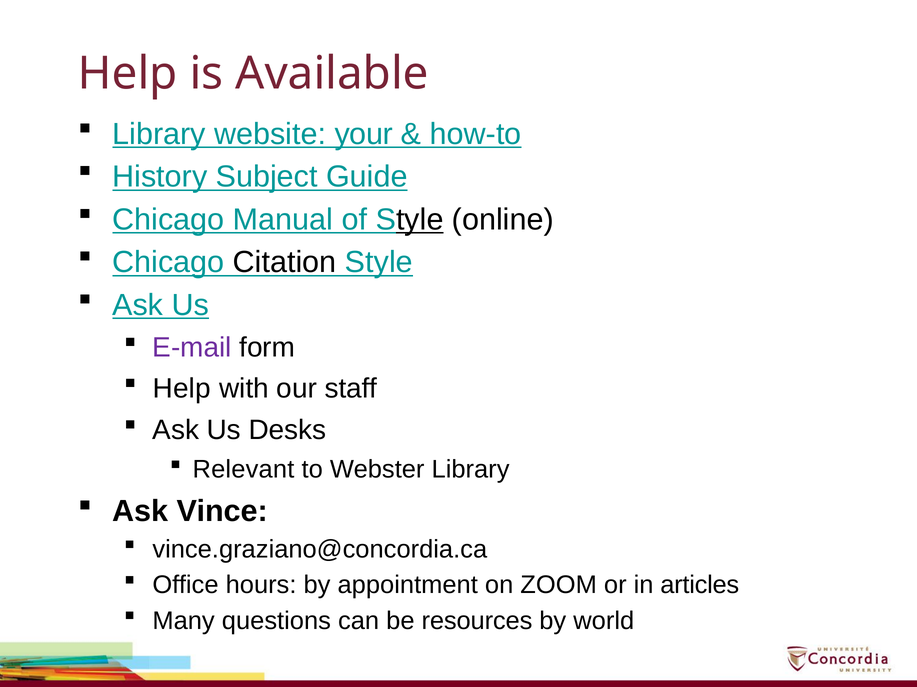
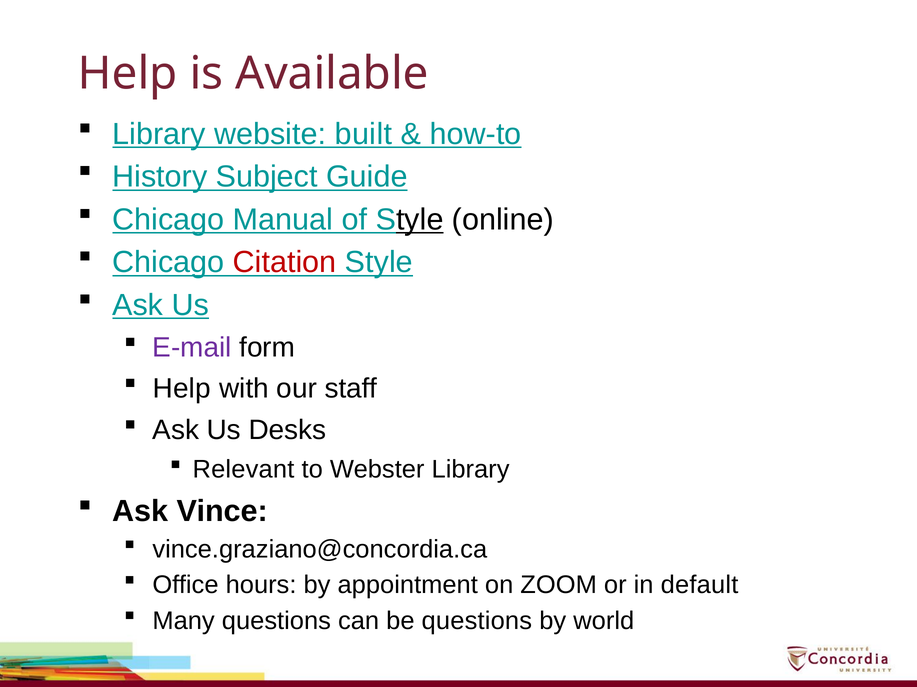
your: your -> built (363, 134)
Citation colour: black -> red (285, 262)
articles: articles -> default (700, 586)
be resources: resources -> questions (477, 621)
